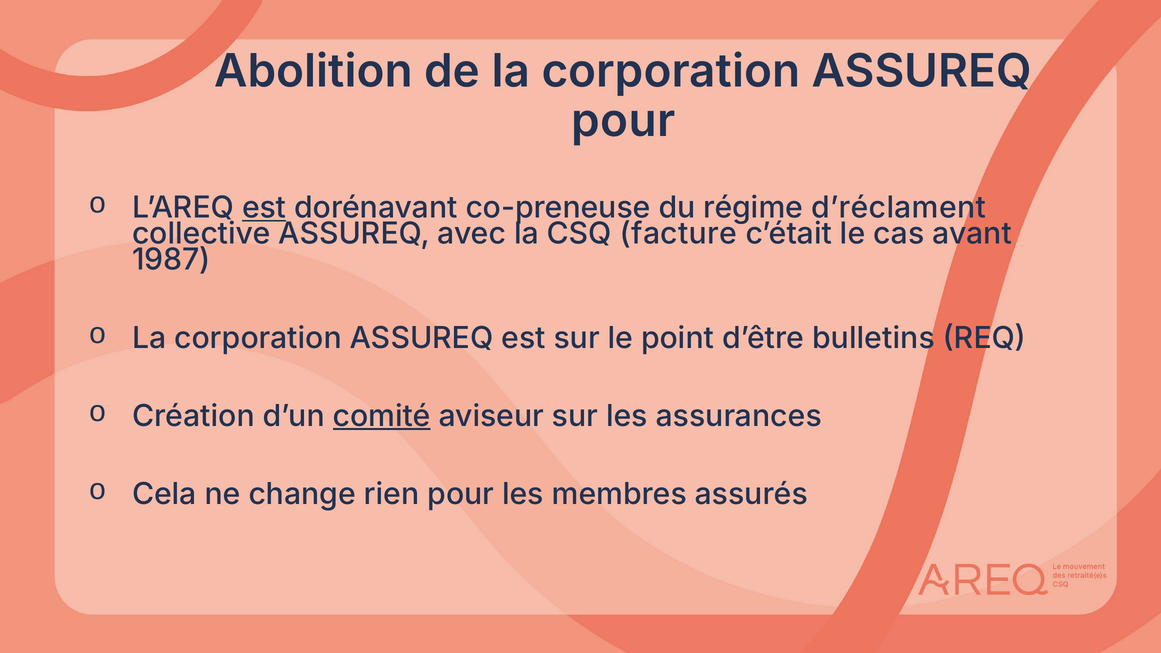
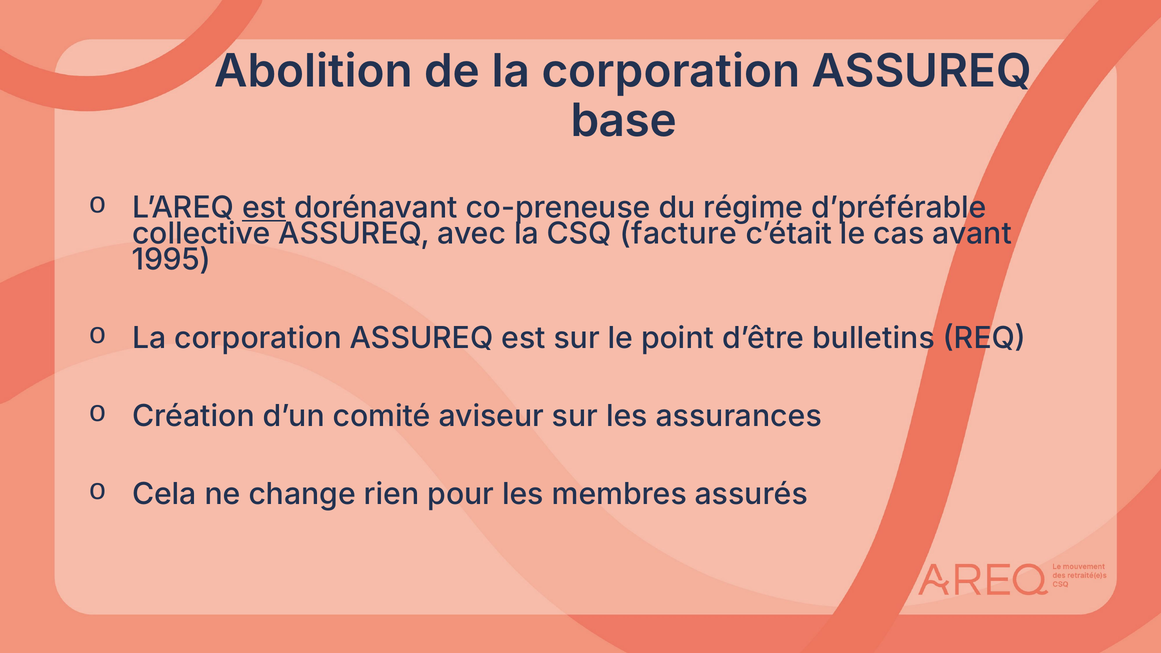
pour: pour -> base (624, 121)
d’réclament: d’réclament -> d’préférable (899, 208)
1987: 1987 -> 1995 (171, 260)
comité underline: present -> none (382, 416)
